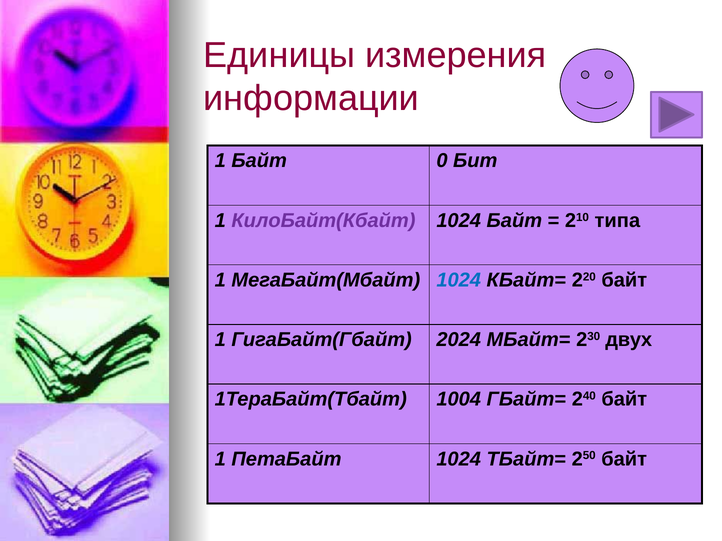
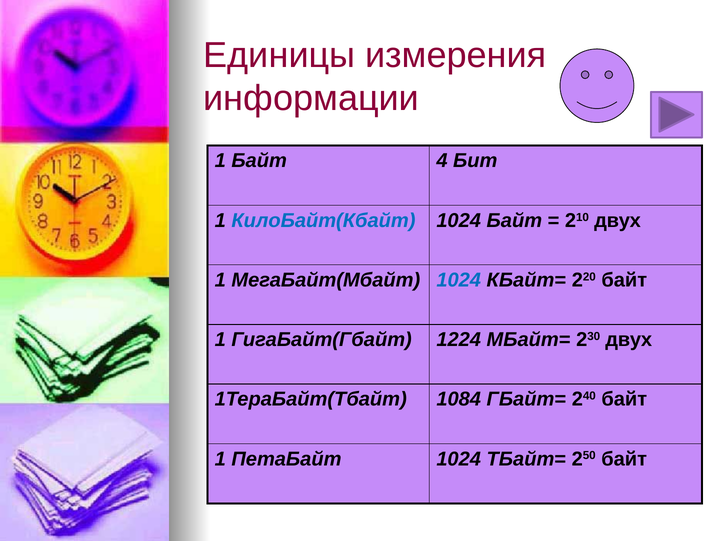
0: 0 -> 4 (442, 161)
КилоБайт(Кбайт colour: purple -> blue (323, 221)
210 типа: типа -> двух (618, 221)
2024: 2024 -> 1224 (459, 340)
1004: 1004 -> 1084 (459, 400)
